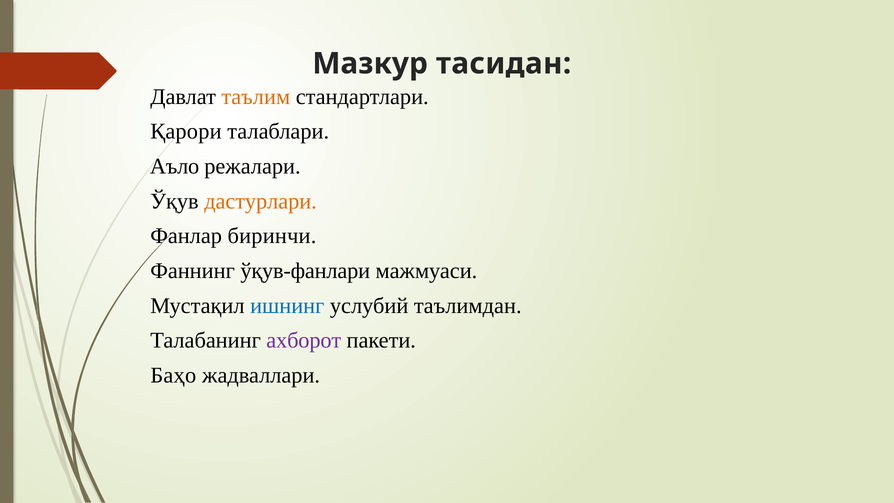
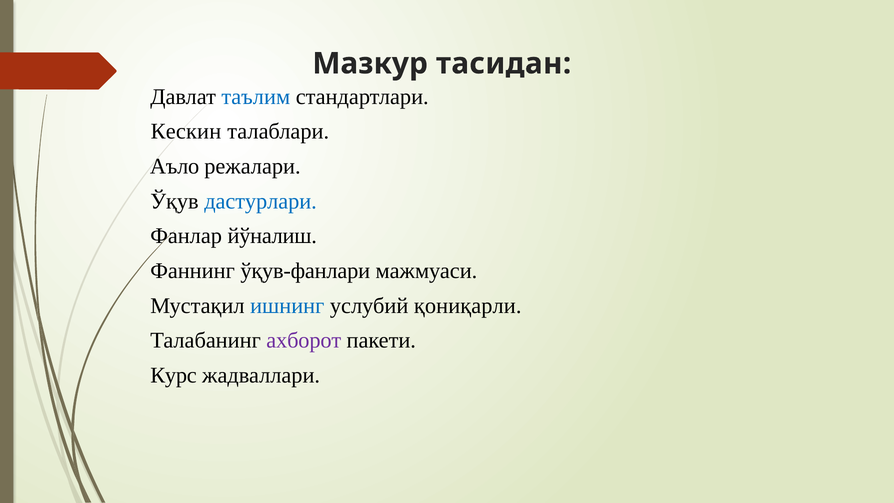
таълим colour: orange -> blue (256, 97)
Қарори: Қарори -> Кескин (186, 131)
дастурлари colour: orange -> blue (261, 201)
биринчи: биринчи -> йўналиш (272, 236)
таълимдан: таълимдан -> қониқарли (468, 306)
Бaҳо: Бaҳо -> Курс (174, 375)
